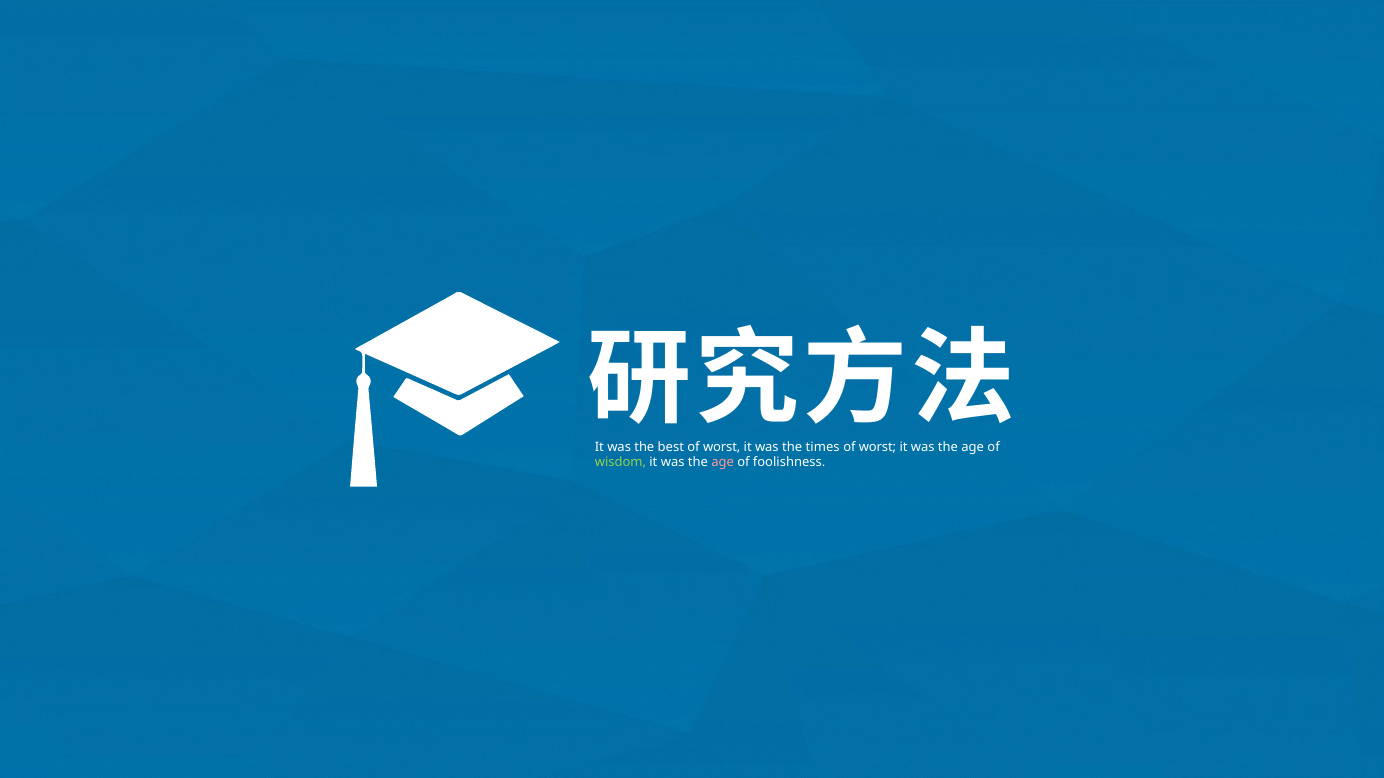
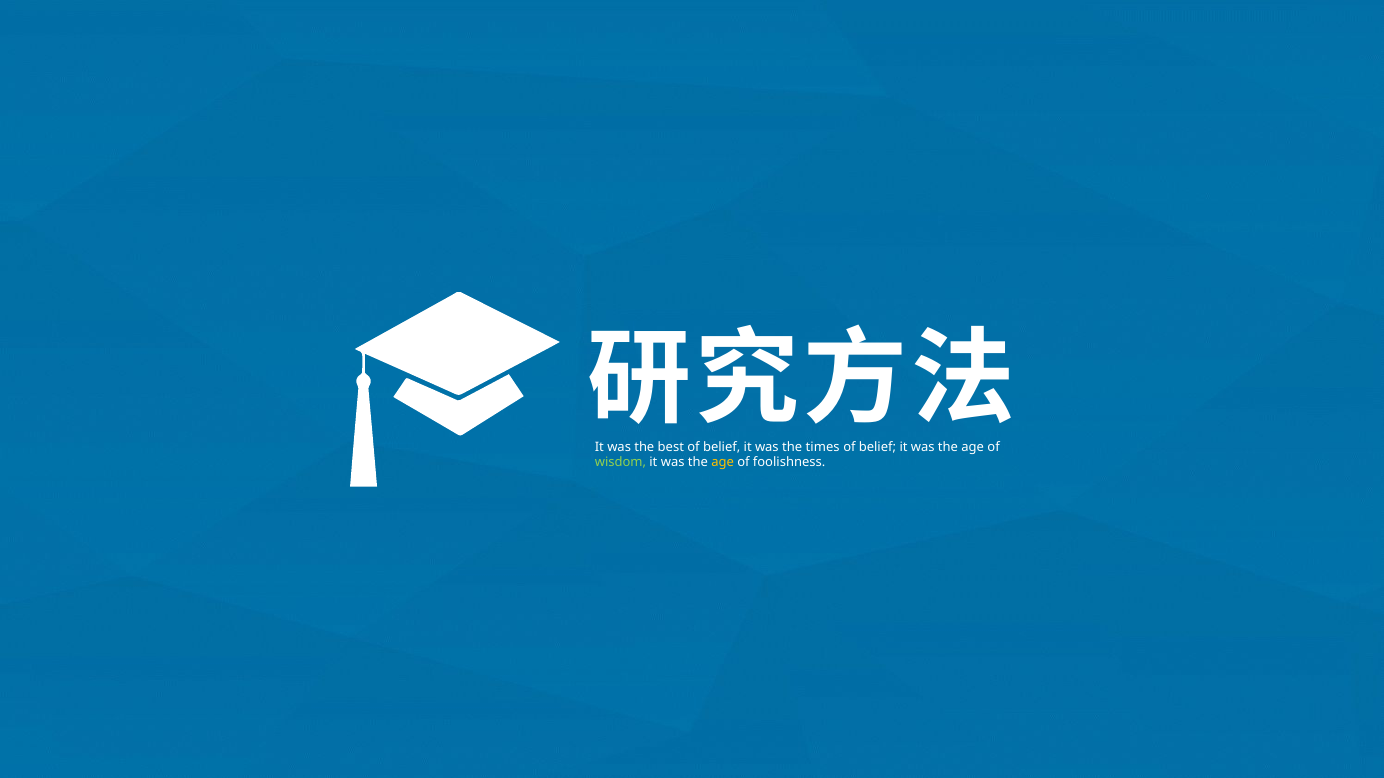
best of worst: worst -> belief (722, 447)
worst: worst -> belief (877, 447)
age colour: pink -> yellow (723, 463)
